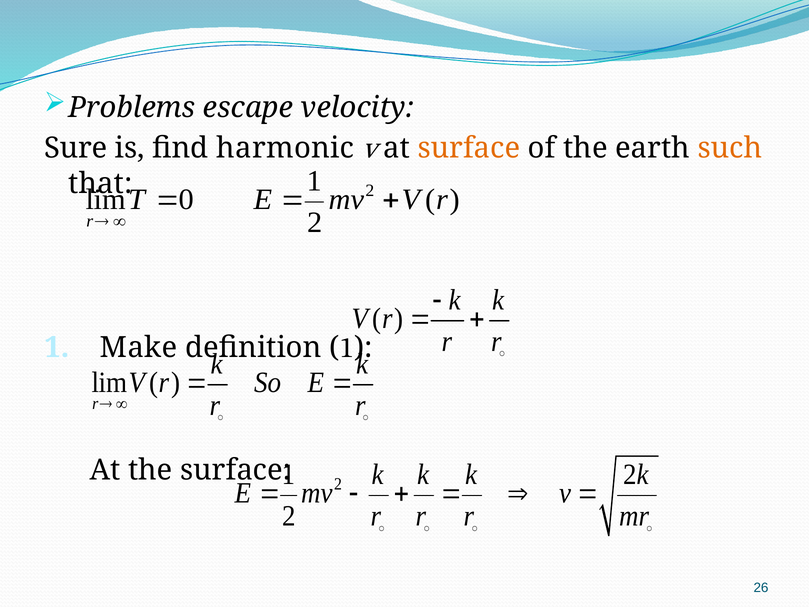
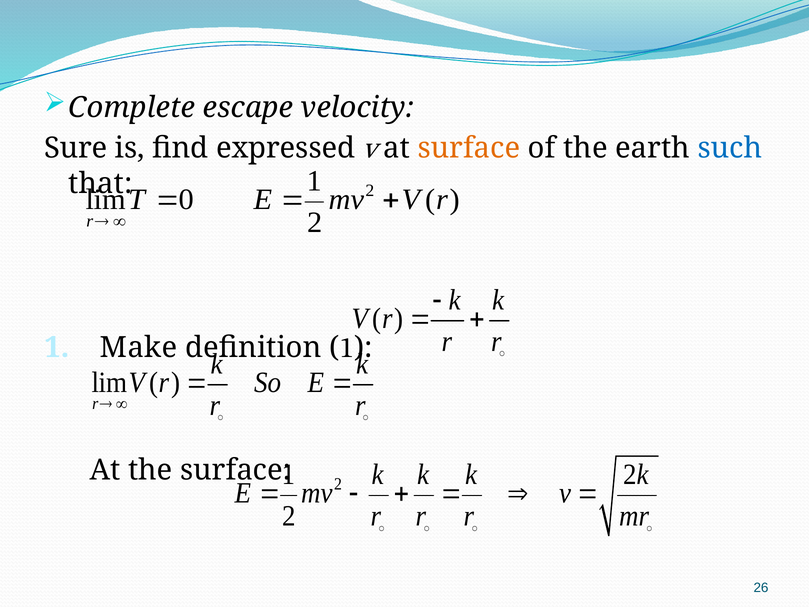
Problems: Problems -> Complete (132, 107)
harmonic: harmonic -> expressed (286, 148)
such colour: orange -> blue (730, 148)
